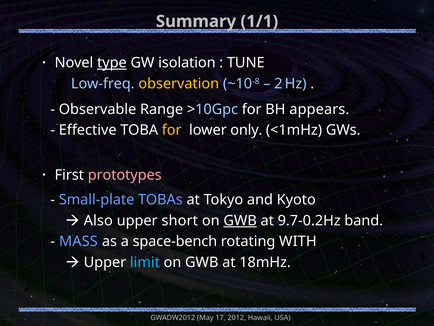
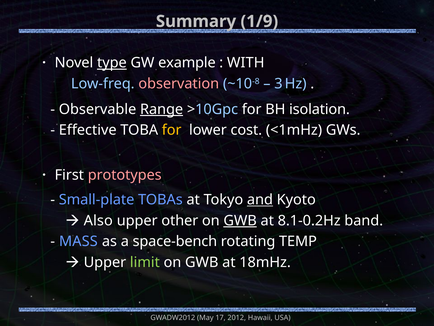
1/1: 1/1 -> 1/9 (259, 21)
isolation: isolation -> example (187, 63)
TUNE: TUNE -> WITH (246, 63)
observation colour: yellow -> pink (179, 84)
2: 2 -> 3 (278, 84)
Range underline: none -> present (162, 109)
appears: appears -> isolation (319, 109)
only: only -> cost (246, 130)
and underline: none -> present (260, 199)
short: short -> other (180, 220)
9.7-0.2Hz: 9.7-0.2Hz -> 8.1-0.2Hz (309, 220)
WITH: WITH -> TEMP (298, 241)
limit colour: light blue -> light green (145, 262)
